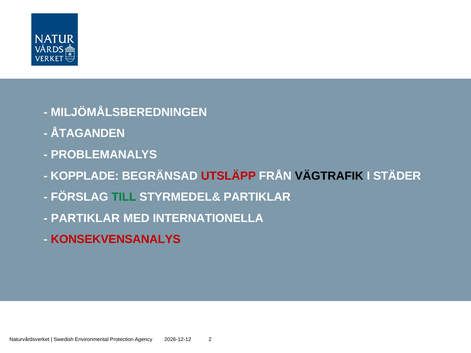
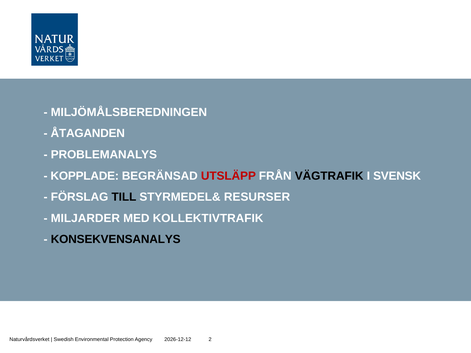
STÄDER: STÄDER -> SVENSK (397, 176)
TILL colour: green -> black (124, 197)
STYRMEDEL& PARTIKLAR: PARTIKLAR -> RESURSER (257, 197)
PARTIKLAR: PARTIKLAR -> MILJARDER (85, 218)
INTERNATIONELLA: INTERNATIONELLA -> KOLLEKTIVTRAFIK (208, 218)
KONSEKVENSANALYS colour: red -> black (116, 240)
